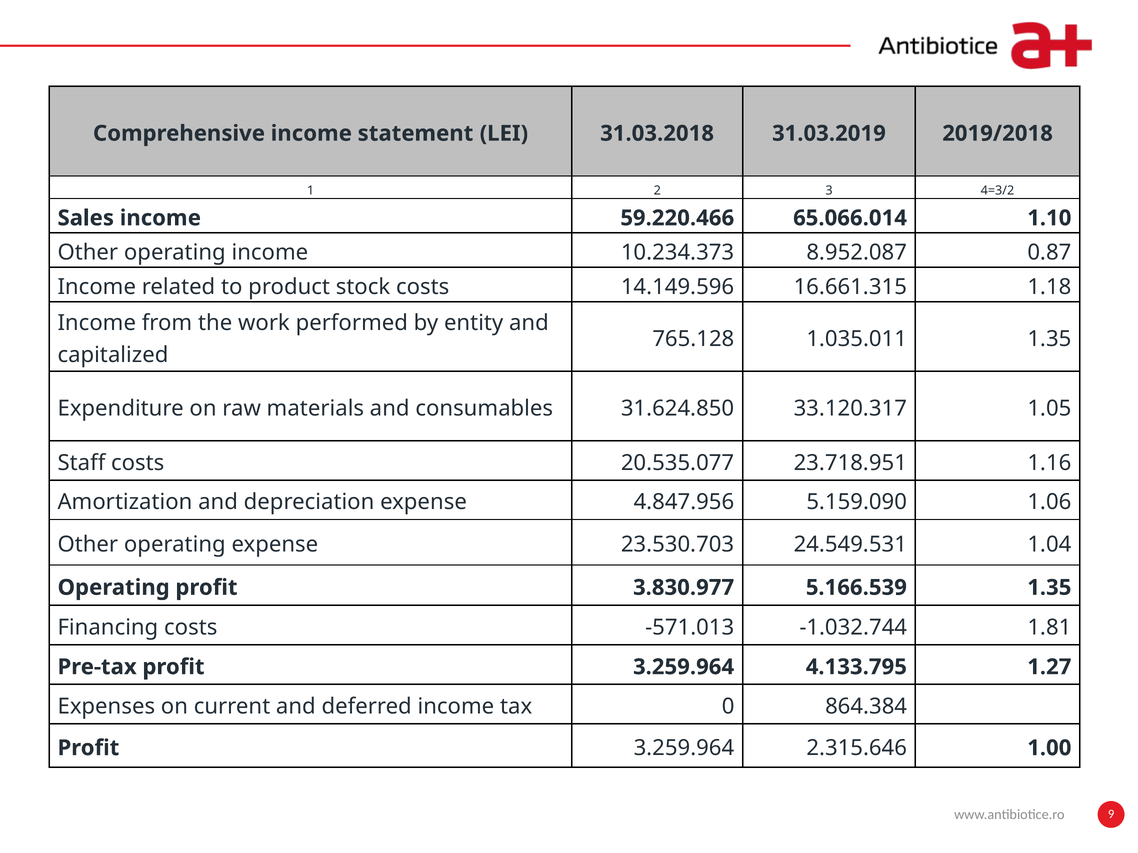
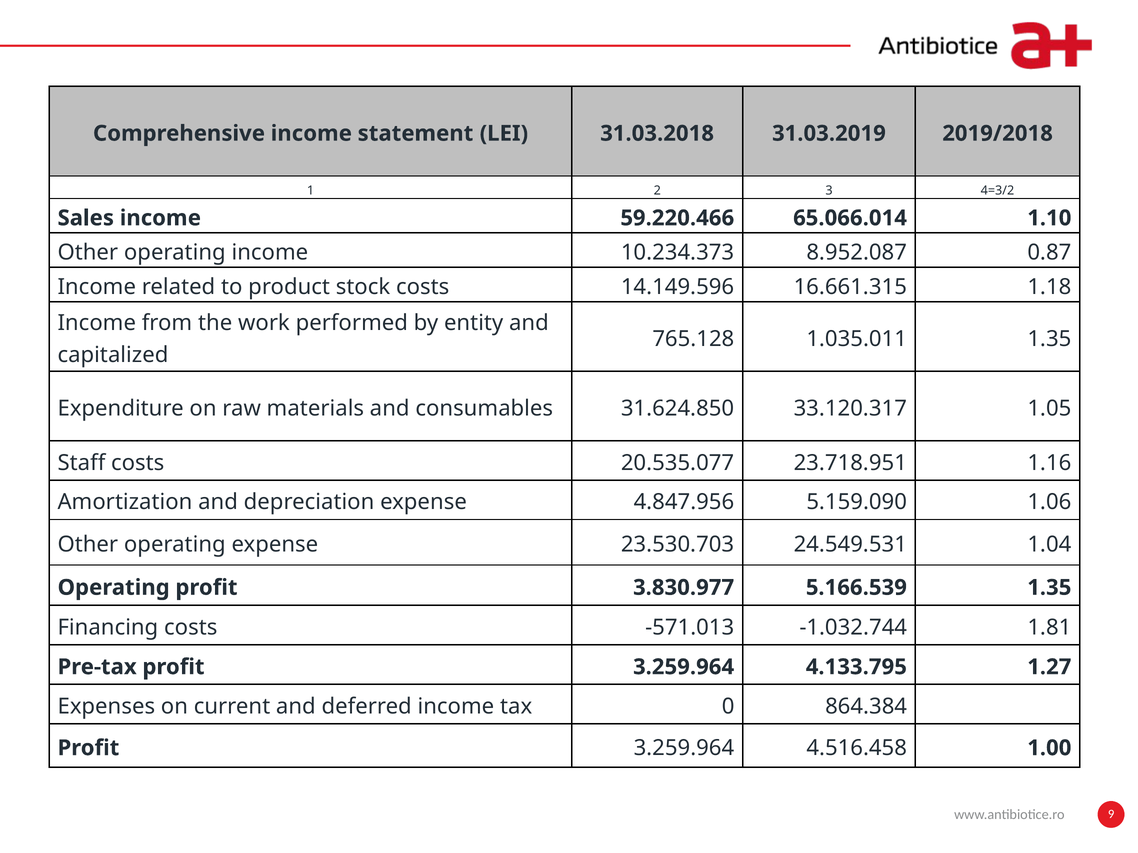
2.315.646: 2.315.646 -> 4.516.458 (857, 748)
